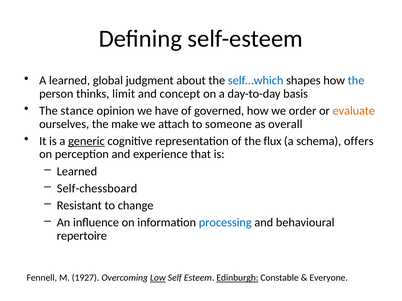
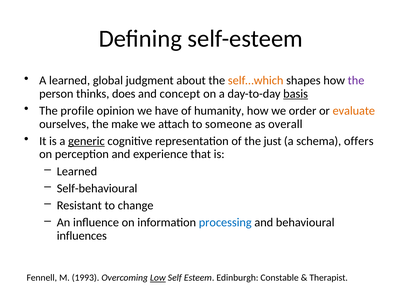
self…which colour: blue -> orange (256, 81)
the colour: blue -> purple (356, 81)
limit: limit -> does (124, 94)
basis underline: none -> present (296, 94)
stance: stance -> profile (77, 111)
governed: governed -> humanity (219, 111)
flux: flux -> just (273, 141)
Self-chessboard: Self-chessboard -> Self-behavioural (97, 189)
repertoire: repertoire -> influences (82, 236)
1927: 1927 -> 1993 (86, 278)
Edinburgh underline: present -> none (237, 278)
Everyone: Everyone -> Therapist (329, 278)
